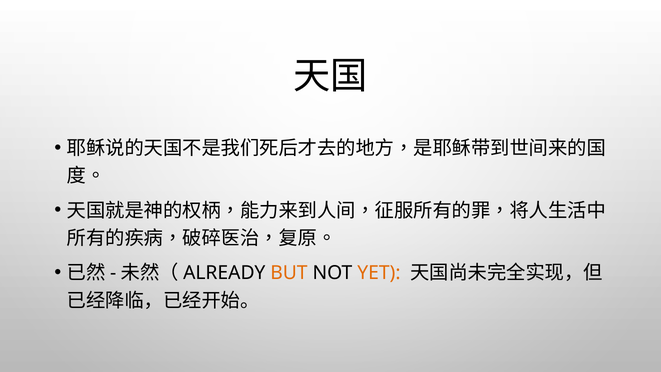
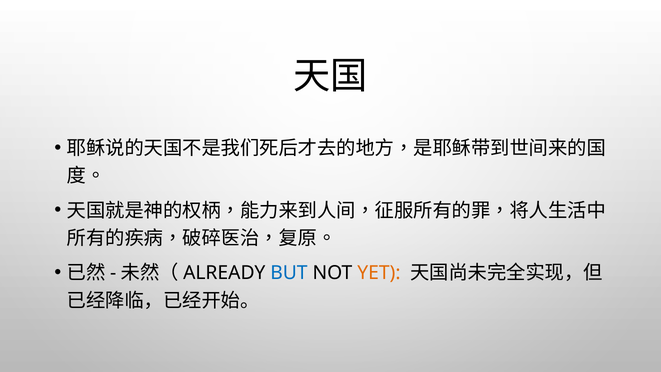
BUT colour: orange -> blue (289, 273)
